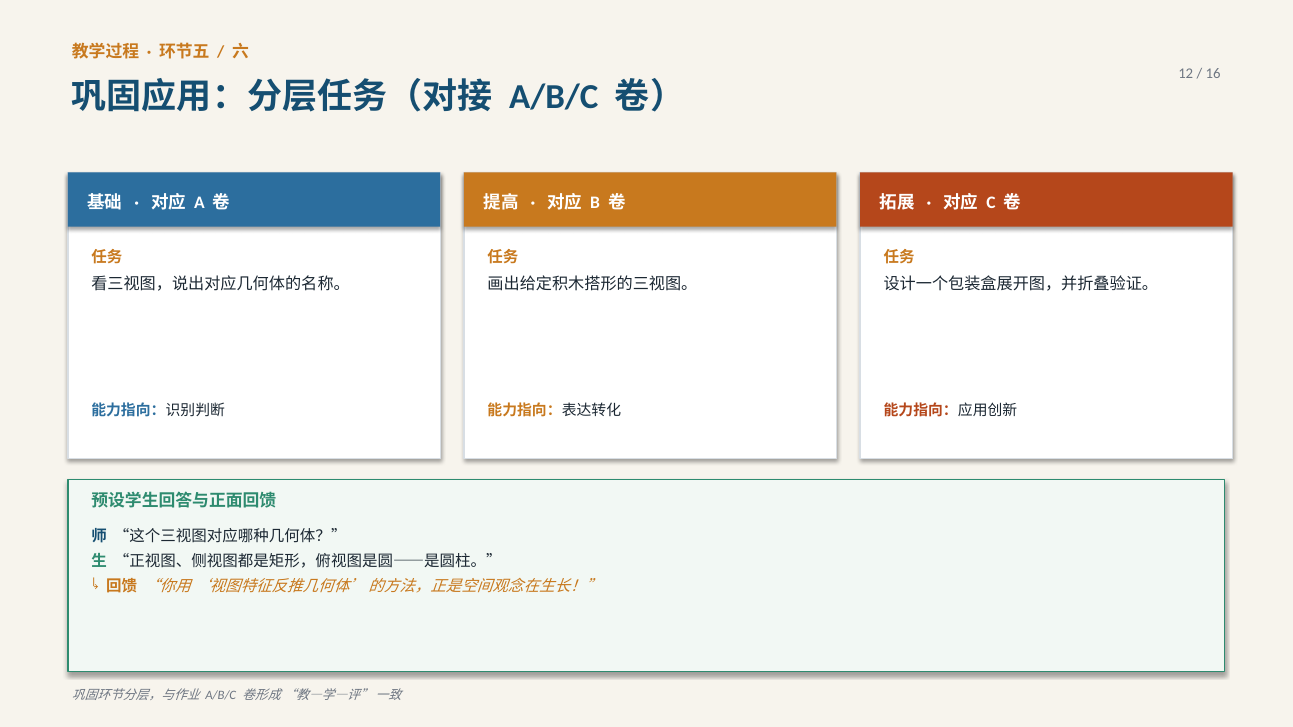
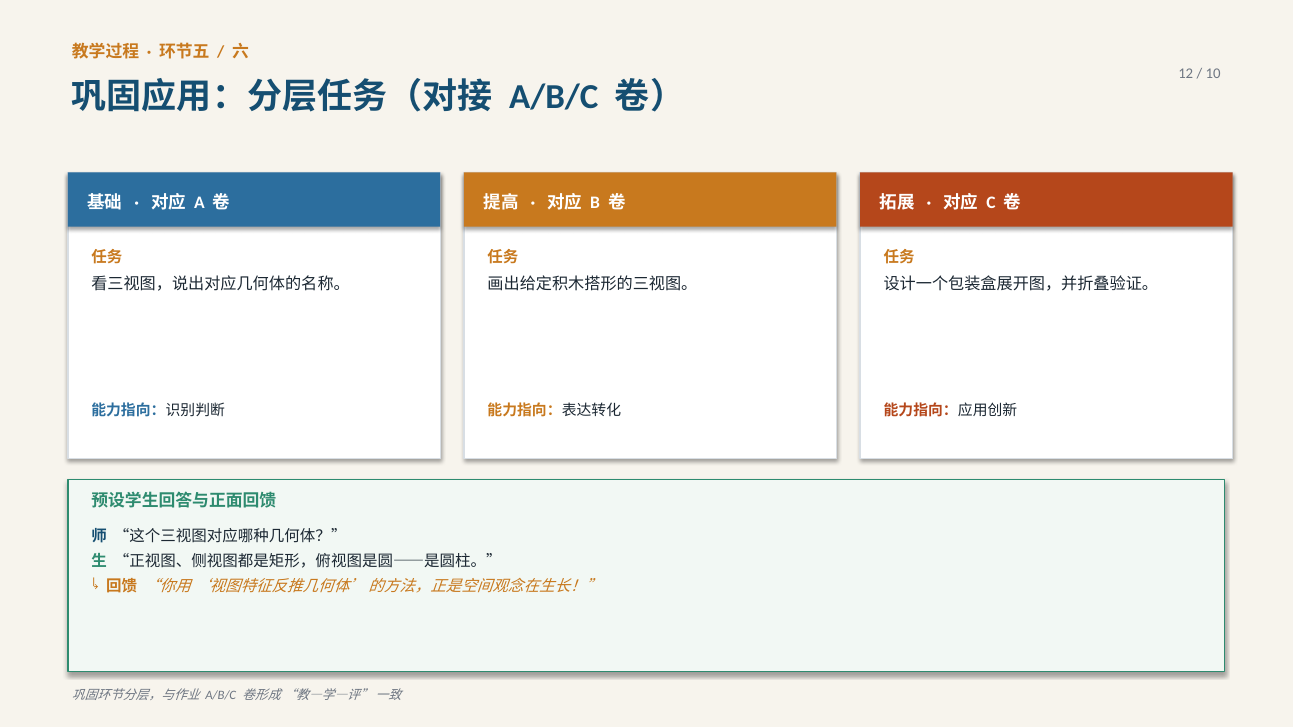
16: 16 -> 10 (1213, 74)
